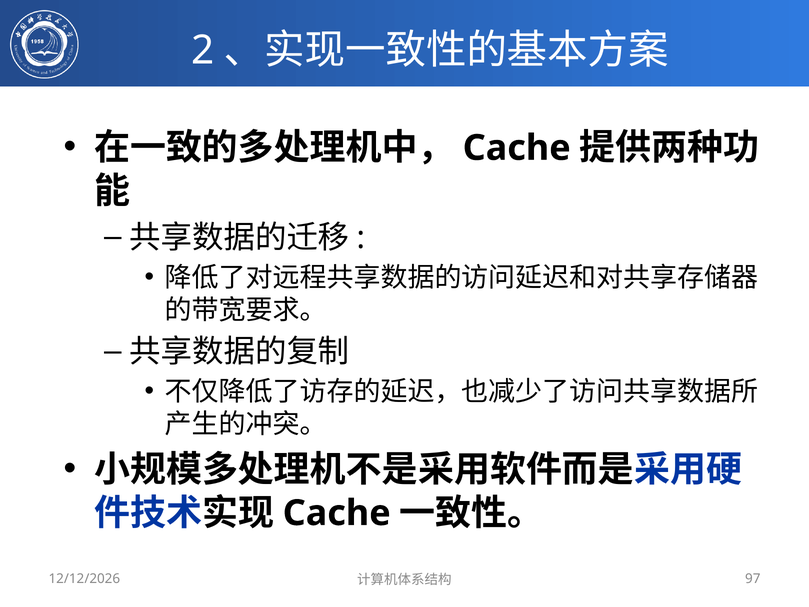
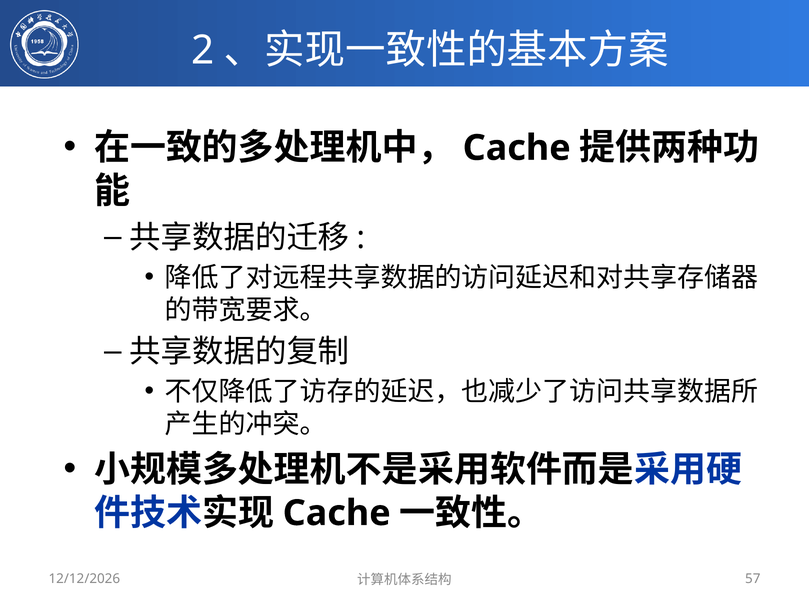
97: 97 -> 57 (753, 578)
